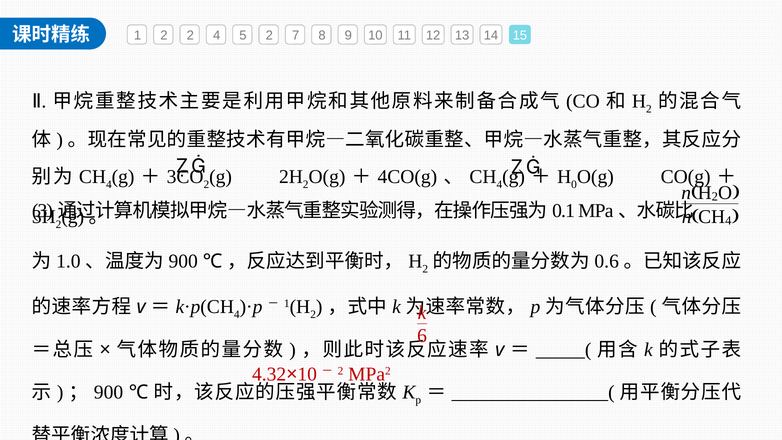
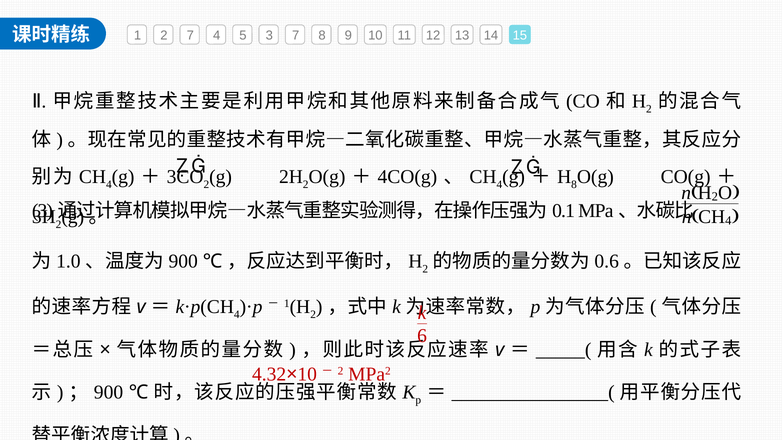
2 2: 2 -> 7 (190, 35)
5 2: 2 -> 3 (269, 35)
0: 0 -> 8 (574, 184)
